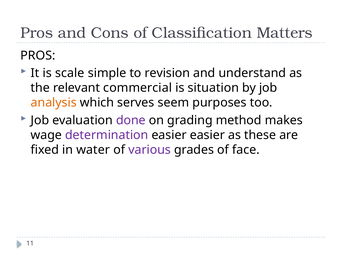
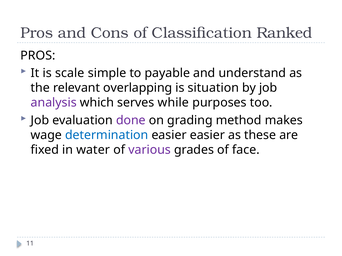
Matters: Matters -> Ranked (285, 33)
revision: revision -> payable (167, 73)
commercial: commercial -> overlapping (138, 88)
analysis colour: orange -> purple (54, 103)
seem: seem -> while (173, 103)
determination colour: purple -> blue (107, 135)
